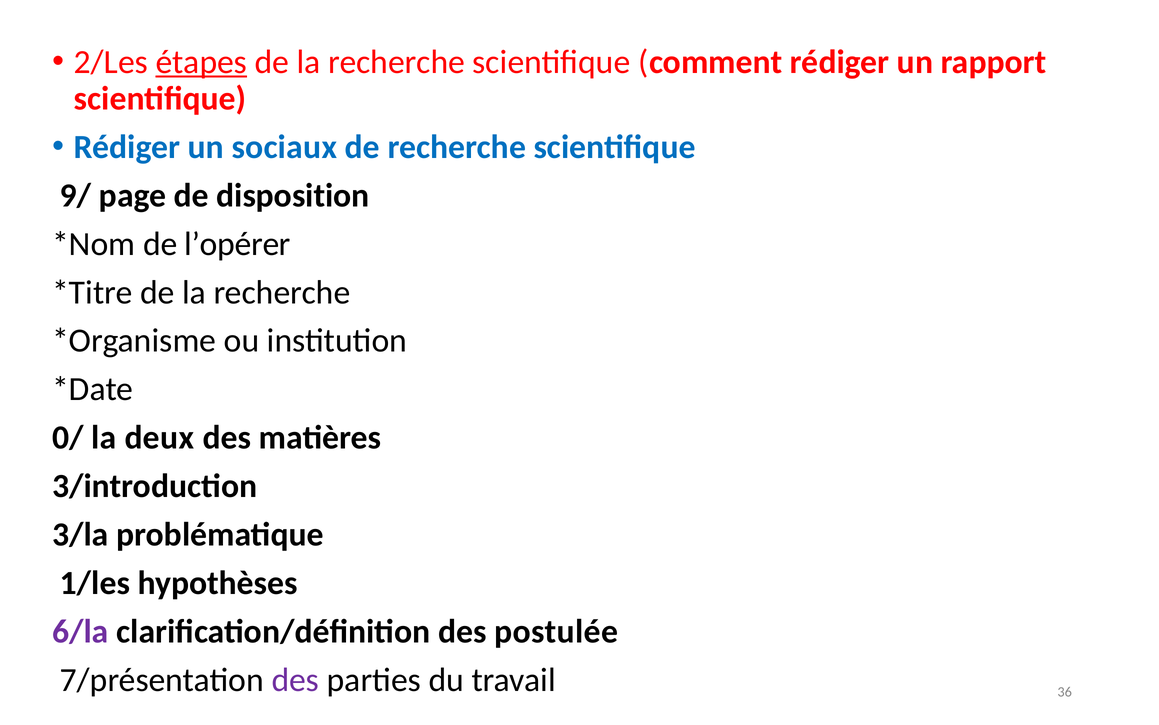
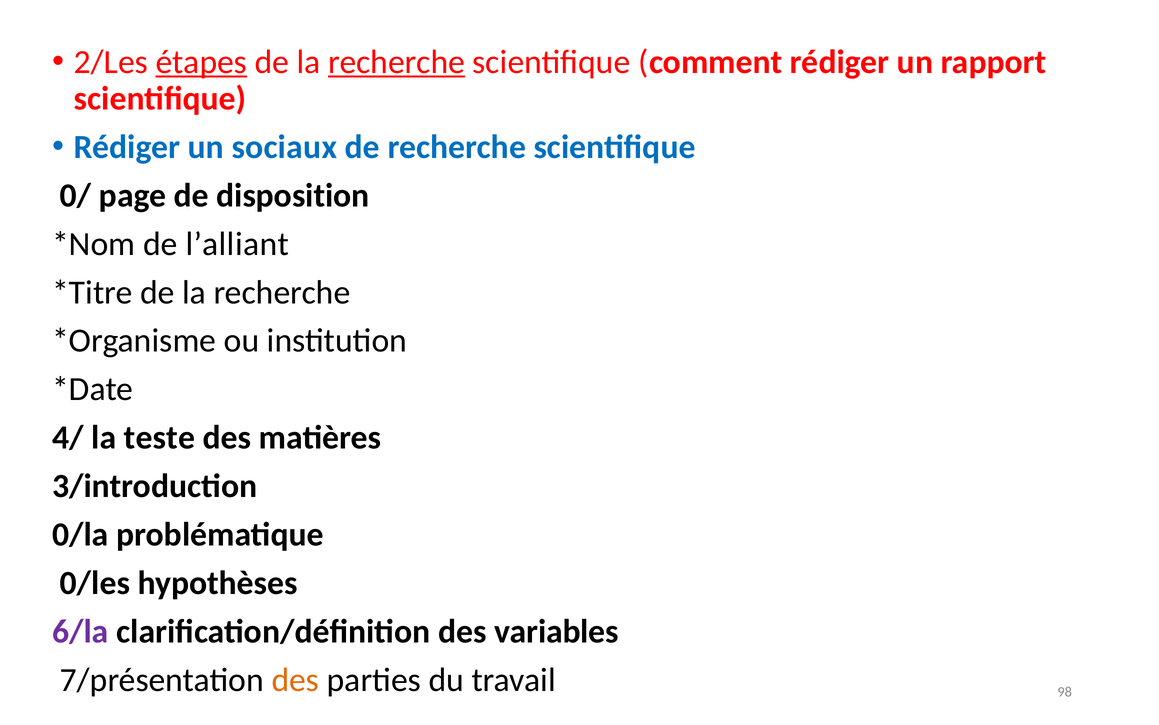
recherche underline: none -> present (396, 62)
9/: 9/ -> 0/ (76, 195)
l’opérer: l’opérer -> l’alliant (237, 244)
0/: 0/ -> 4/ (68, 437)
deux: deux -> teste (159, 437)
3/la: 3/la -> 0/la (80, 534)
1/les: 1/les -> 0/les (95, 583)
postulée: postulée -> variables (556, 631)
des colour: purple -> orange (295, 680)
36: 36 -> 98 (1065, 692)
